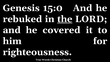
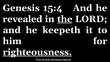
15:0: 15:0 -> 15:4 (53, 8)
rebuked: rebuked -> revealed (22, 19)
covered: covered -> keepeth (61, 30)
righteousness underline: none -> present (37, 52)
